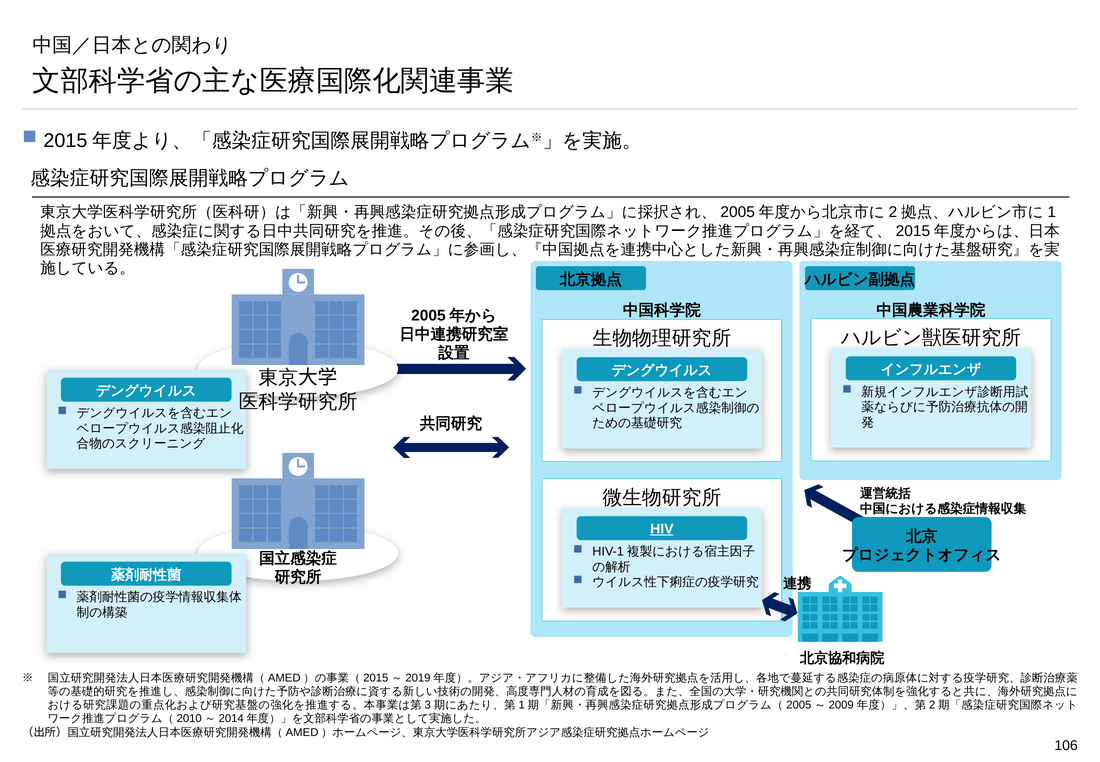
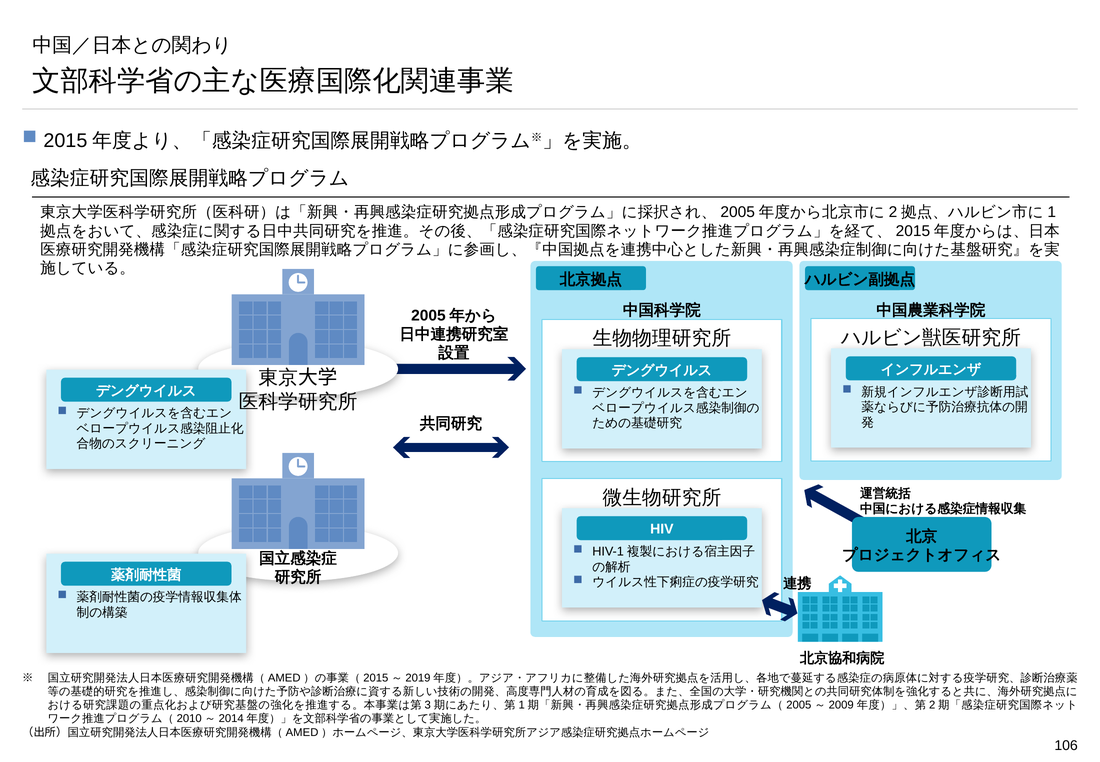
HIV underline: present -> none (662, 529)
